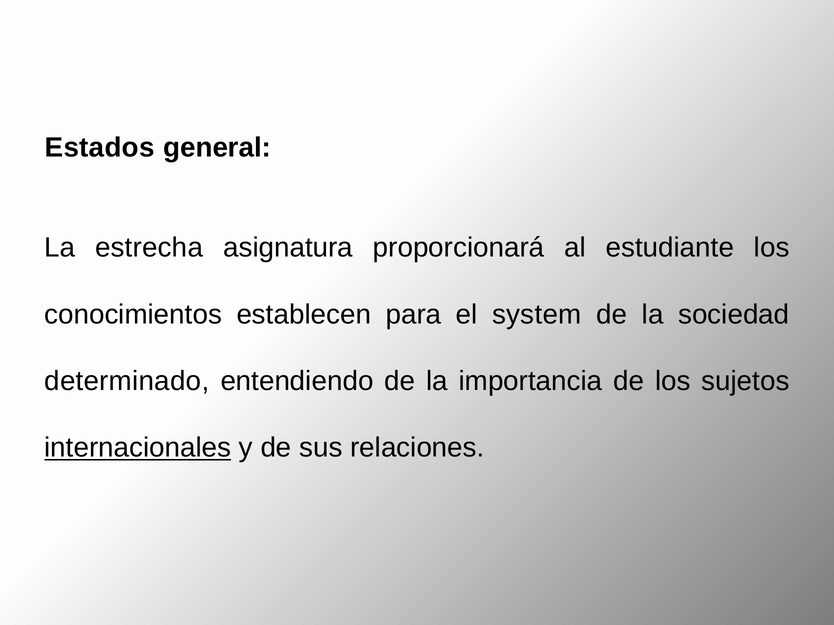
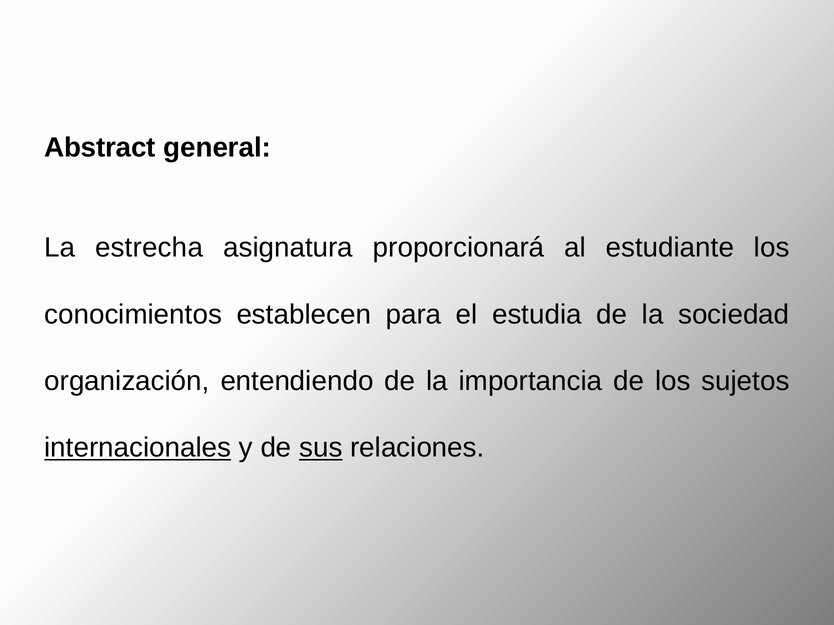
Estados: Estados -> Abstract (100, 148)
system: system -> estudia (537, 315)
determinado: determinado -> organización (127, 381)
sus underline: none -> present (321, 448)
